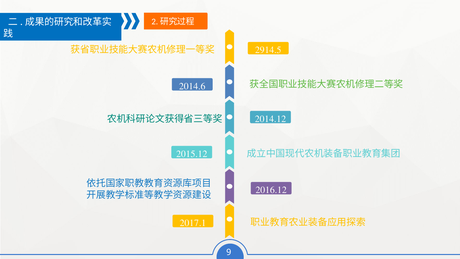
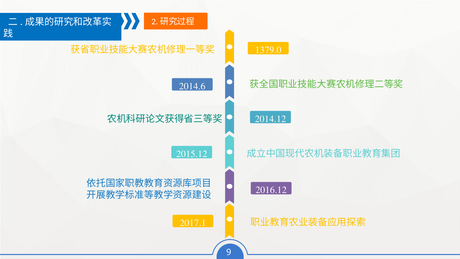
2914.5: 2914.5 -> 1379.0 (268, 50)
